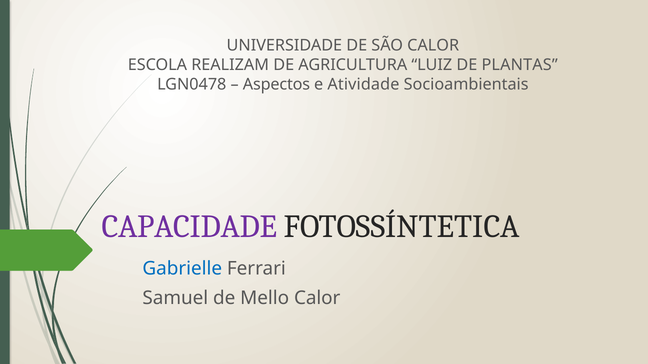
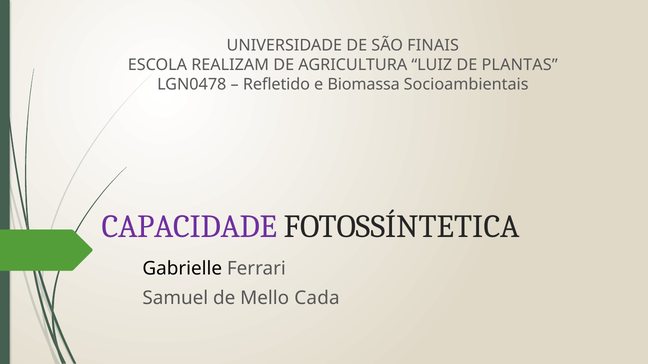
SÃO CALOR: CALOR -> FINAIS (433, 46)
Aspectos: Aspectos -> Refletido (276, 85)
Atividade: Atividade -> Biomassa (364, 85)
Gabrielle colour: blue -> black (182, 269)
Mello Calor: Calor -> Cada (317, 298)
